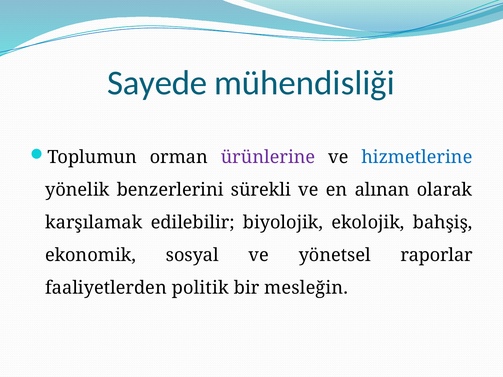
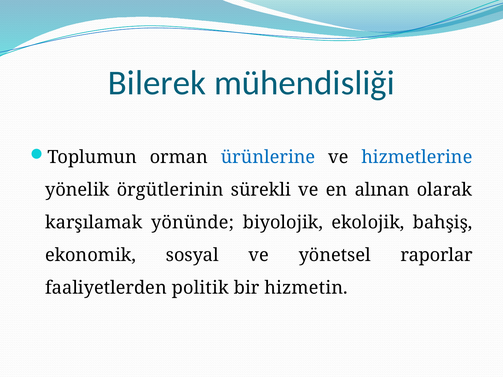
Sayede: Sayede -> Bilerek (157, 83)
ürünlerine colour: purple -> blue (268, 157)
benzerlerini: benzerlerini -> örgütlerinin (170, 190)
edilebilir: edilebilir -> yönünde (193, 223)
mesleğin: mesleğin -> hizmetin (306, 288)
